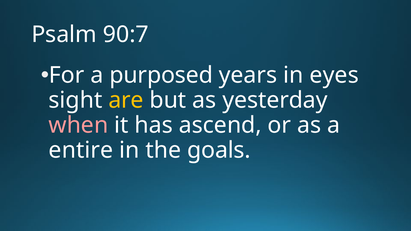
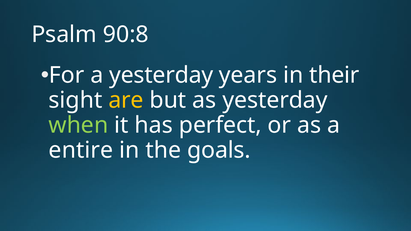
90:7: 90:7 -> 90:8 (126, 35)
a purposed: purposed -> yesterday (161, 75)
eyes: eyes -> their (334, 75)
when colour: pink -> light green (78, 125)
ascend: ascend -> perfect (220, 125)
